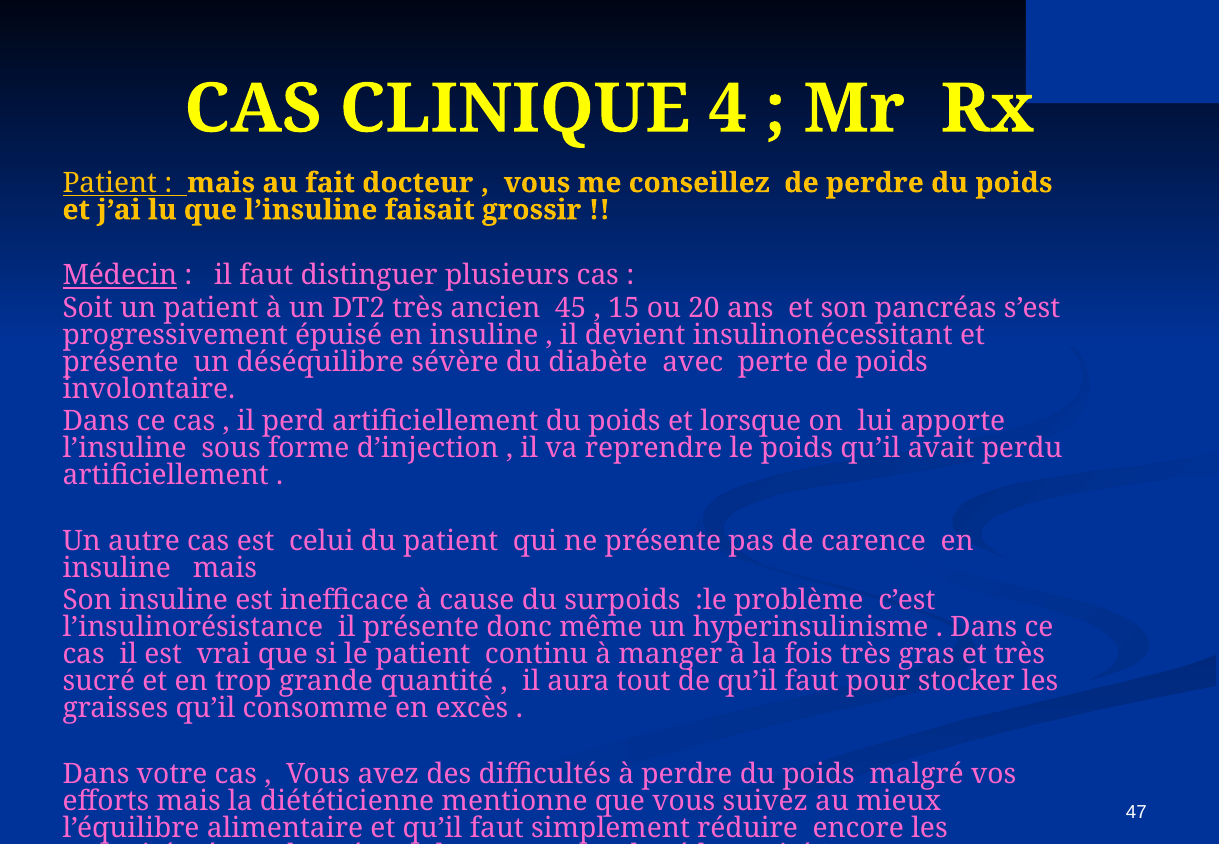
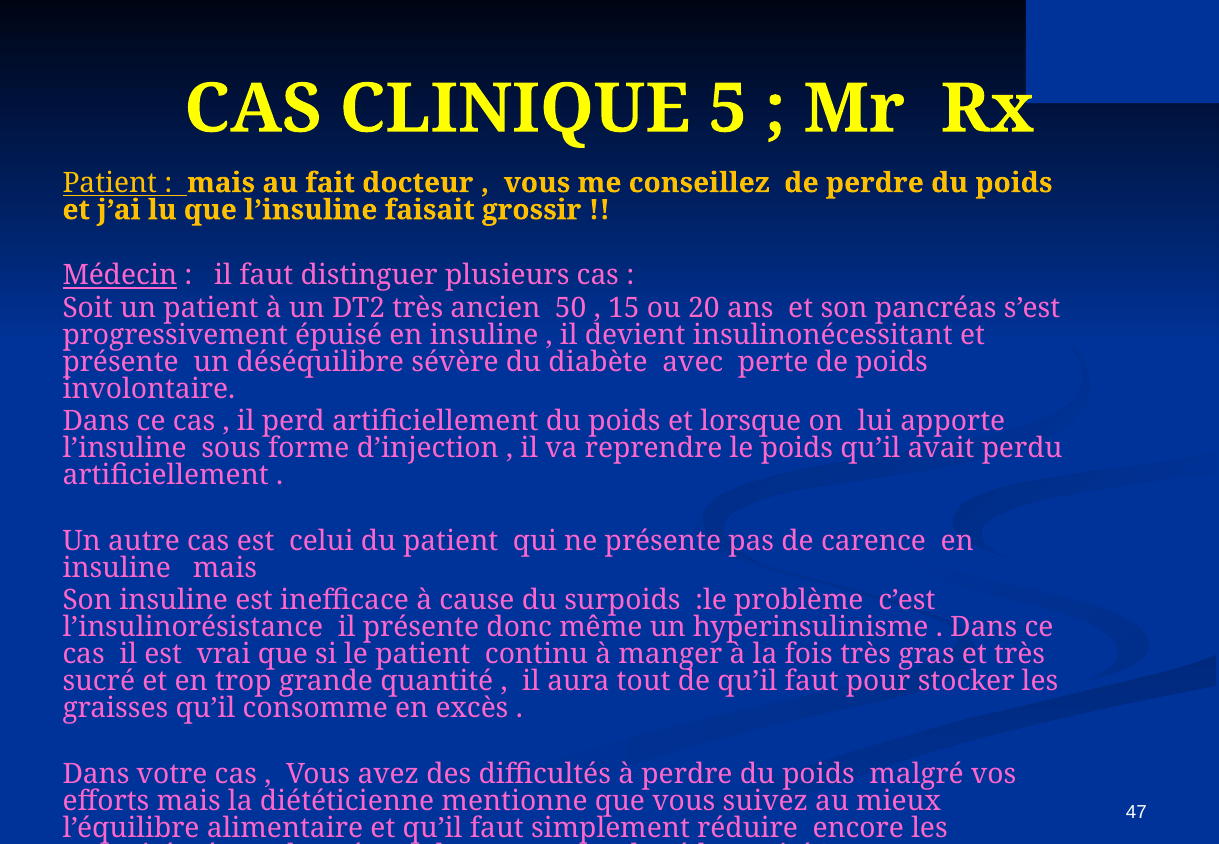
4: 4 -> 5 (728, 109)
45: 45 -> 50 (571, 308)
